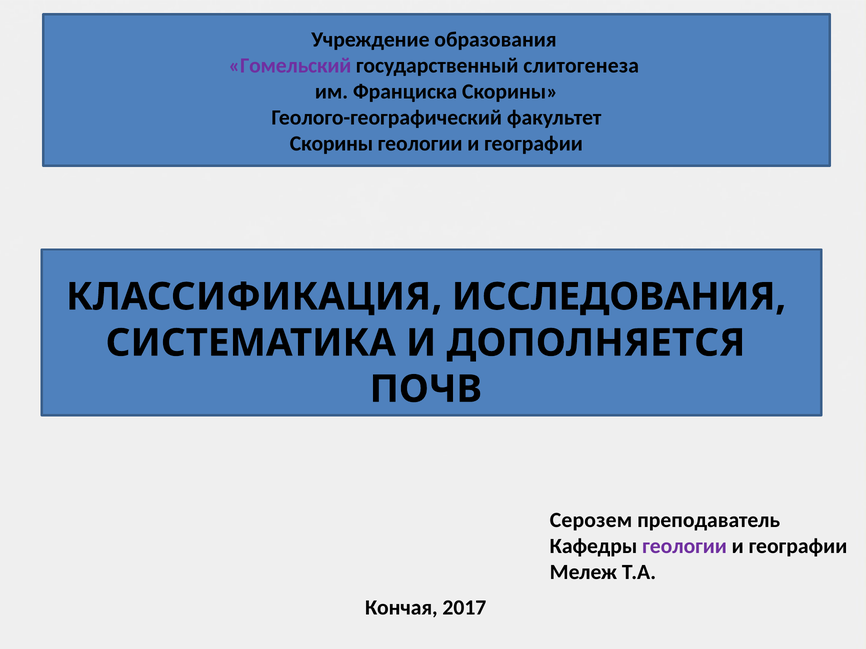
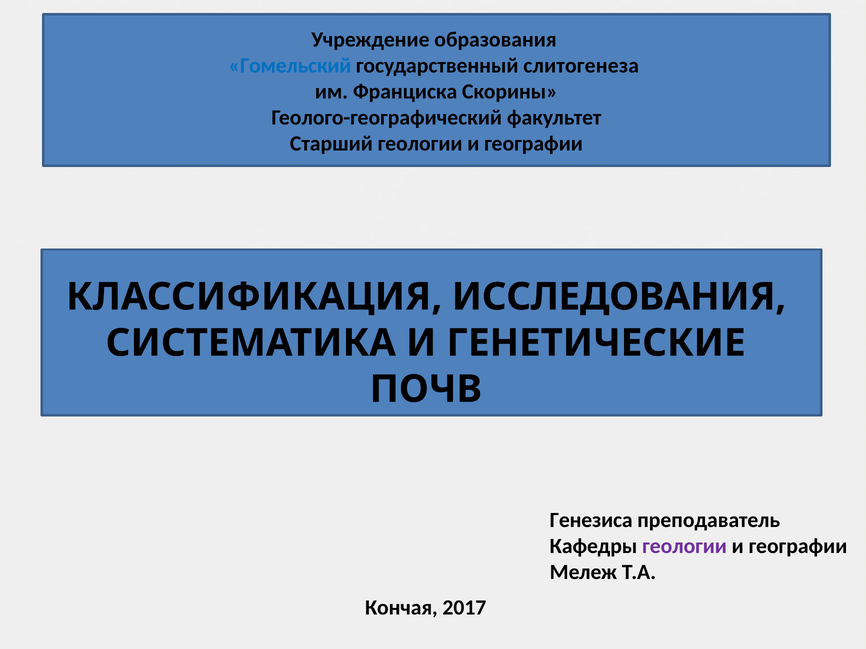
Гомельский colour: purple -> blue (290, 66)
Скорины: Скорины -> Старший (331, 144)
ДОПОЛНЯЕТСЯ: ДОПОЛНЯЕТСЯ -> ГЕНЕТИЧЕСКИЕ (596, 343)
Серозем: Серозем -> Генезиса (591, 521)
